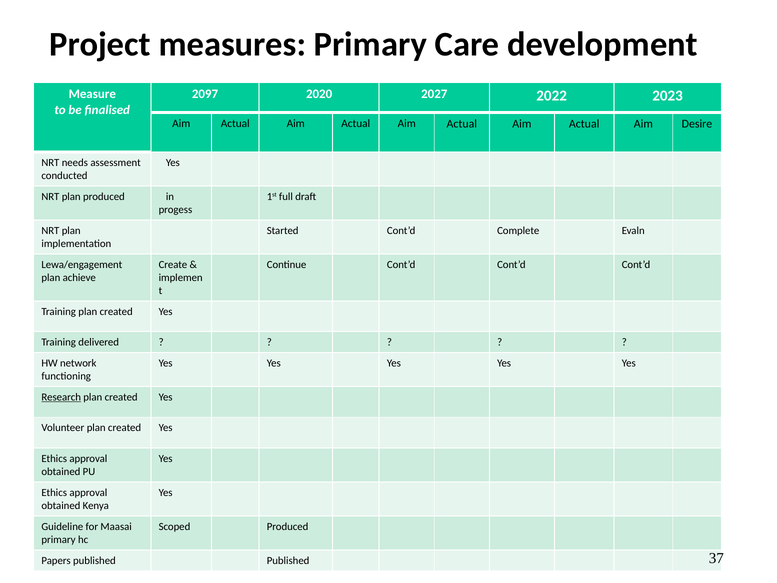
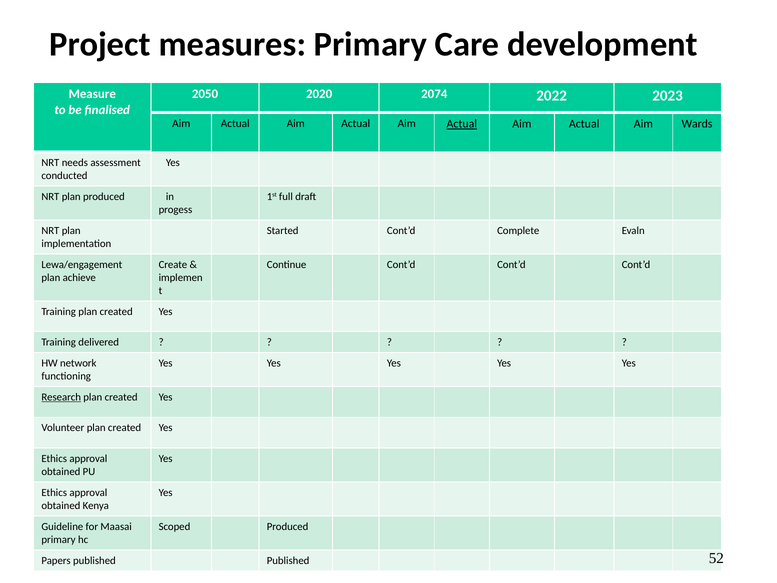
2097: 2097 -> 2050 (205, 94)
2027: 2027 -> 2074 (434, 94)
Actual underline: none -> present (462, 124)
Desire: Desire -> Wards (697, 124)
37: 37 -> 52 (716, 558)
